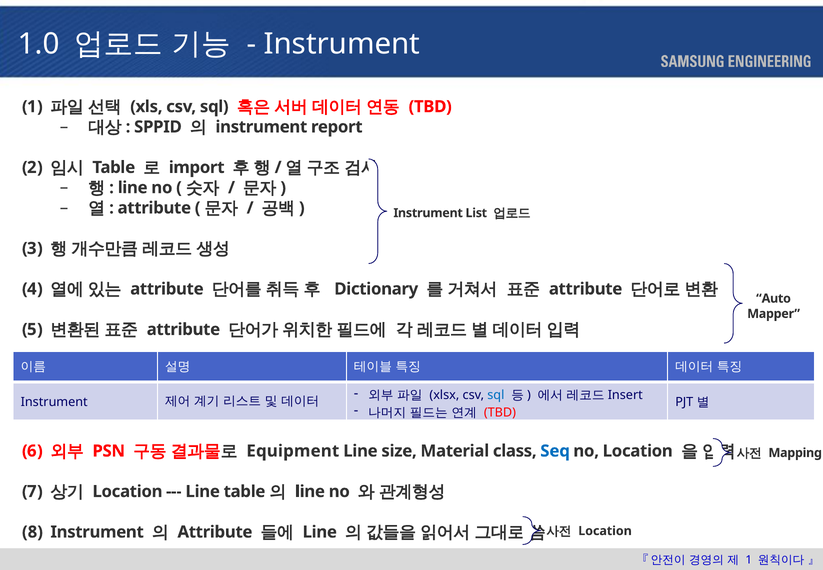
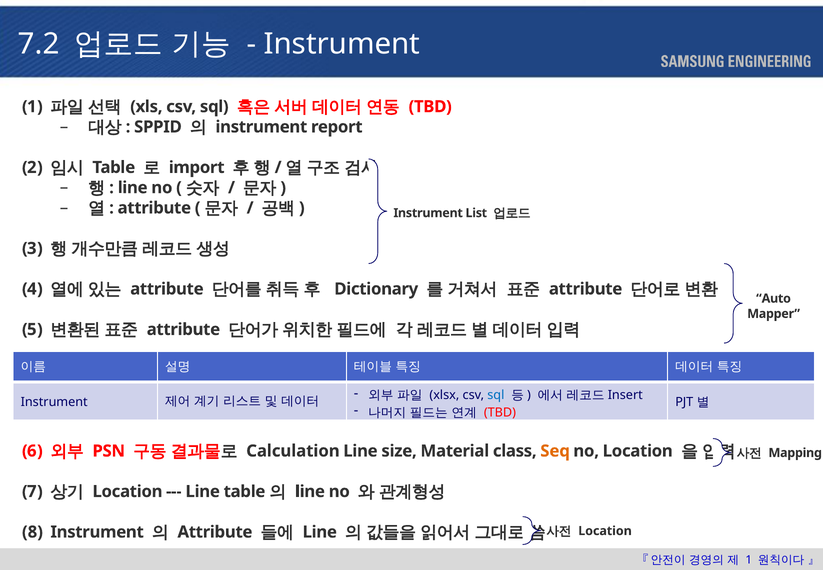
1.0: 1.0 -> 7.2 (39, 44)
Equipment: Equipment -> Calculation (293, 451)
Seq colour: blue -> orange (555, 451)
